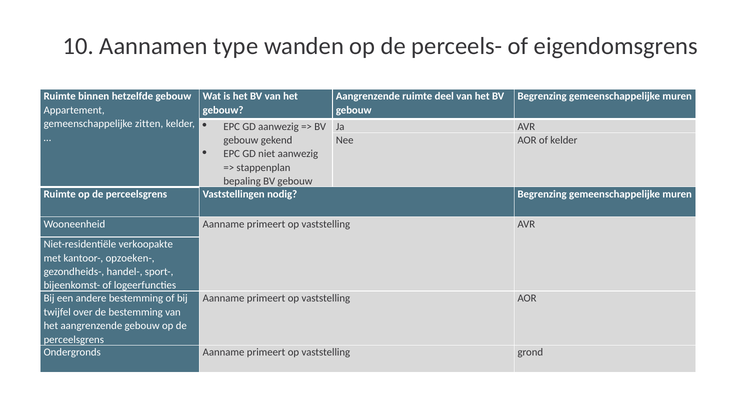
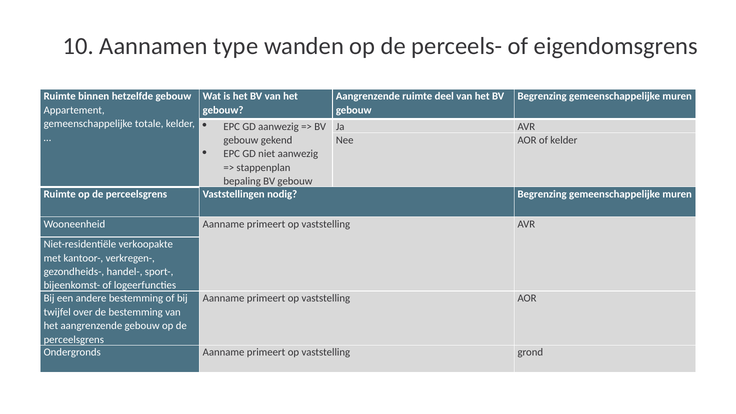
zitten: zitten -> totale (149, 124)
opzoeken-: opzoeken- -> verkregen- (130, 258)
